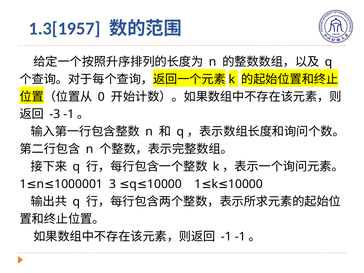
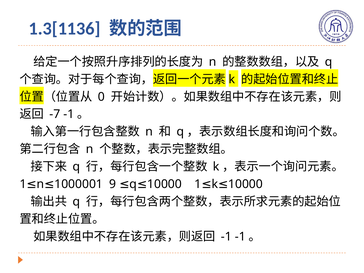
1.3[1957: 1.3[1957 -> 1.3[1136 (65, 29)
-3: -3 -> -7 (55, 114)
3: 3 -> 9 (113, 184)
